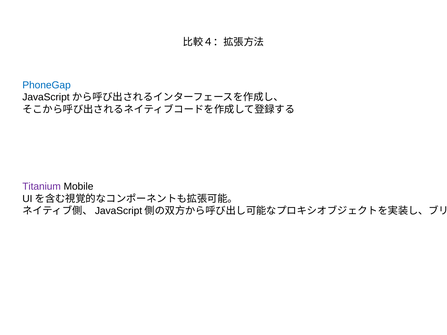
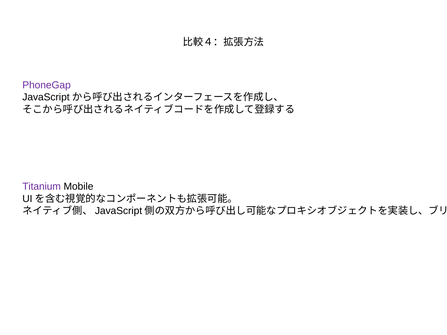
PhoneGap colour: blue -> purple (47, 85)
